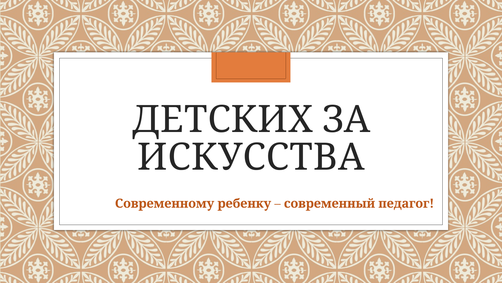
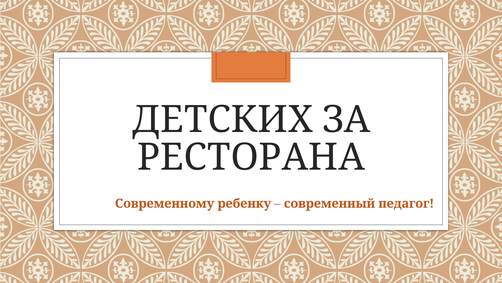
ИСКУССТВА: ИСКУССТВА -> РЕСТОРАНА (251, 157)
